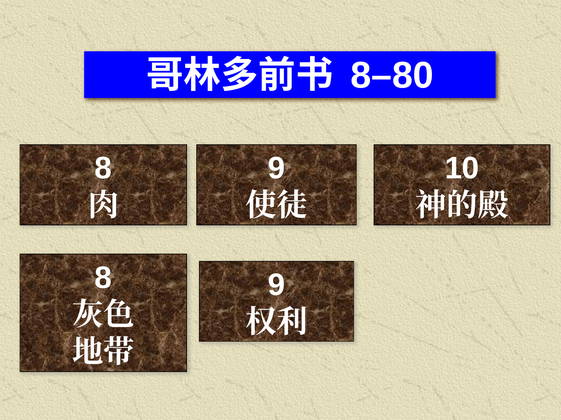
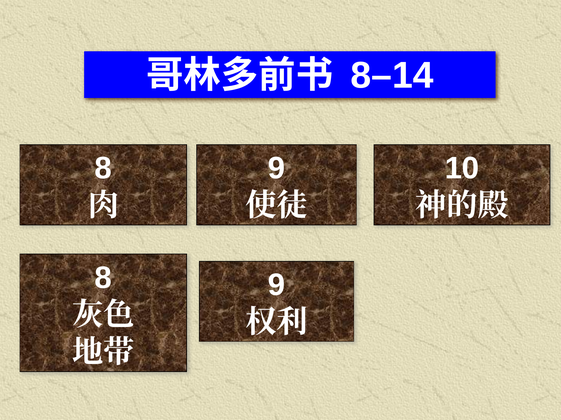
8–80: 8–80 -> 8–14 (392, 76)
